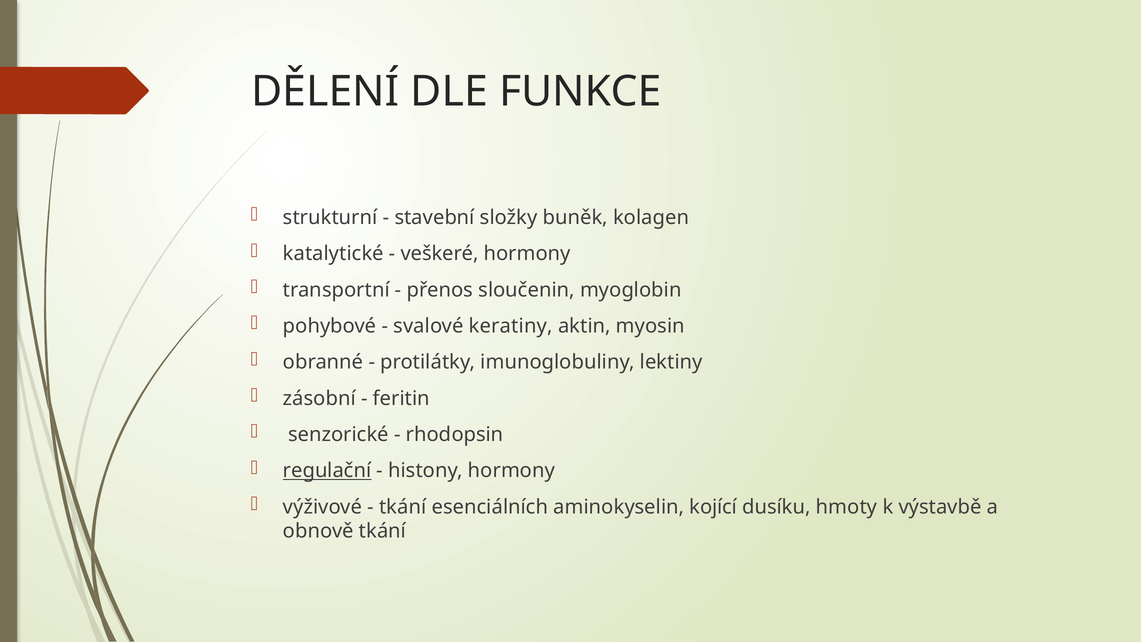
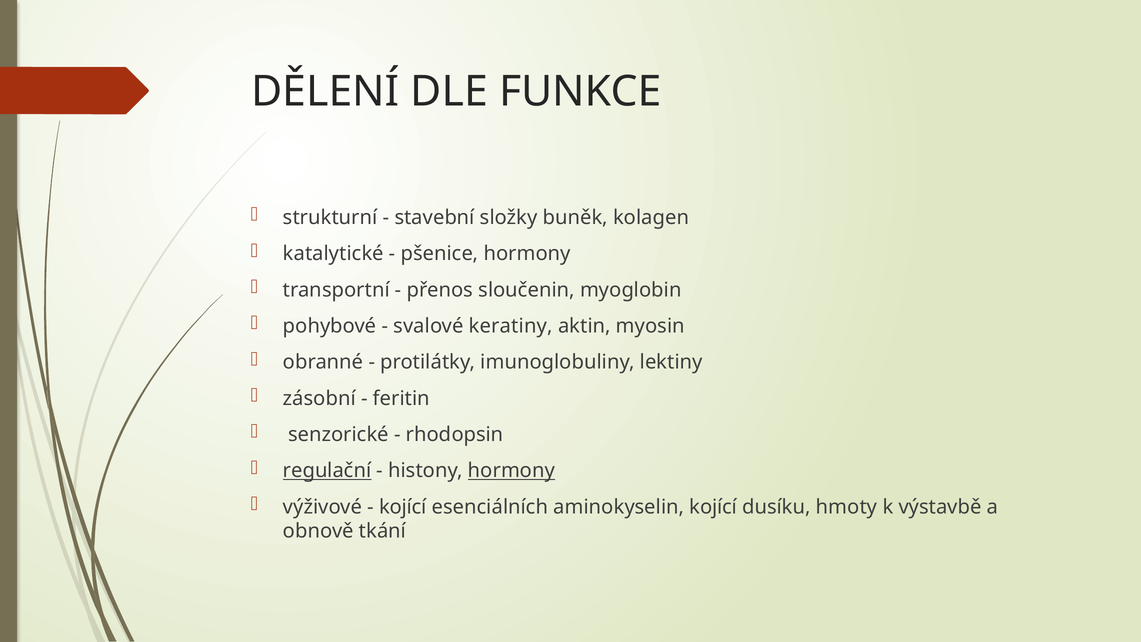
veškeré: veškeré -> pšenice (440, 254)
hormony underline: none -> present (511, 471)
tkání: tkání -> kojící (403, 507)
